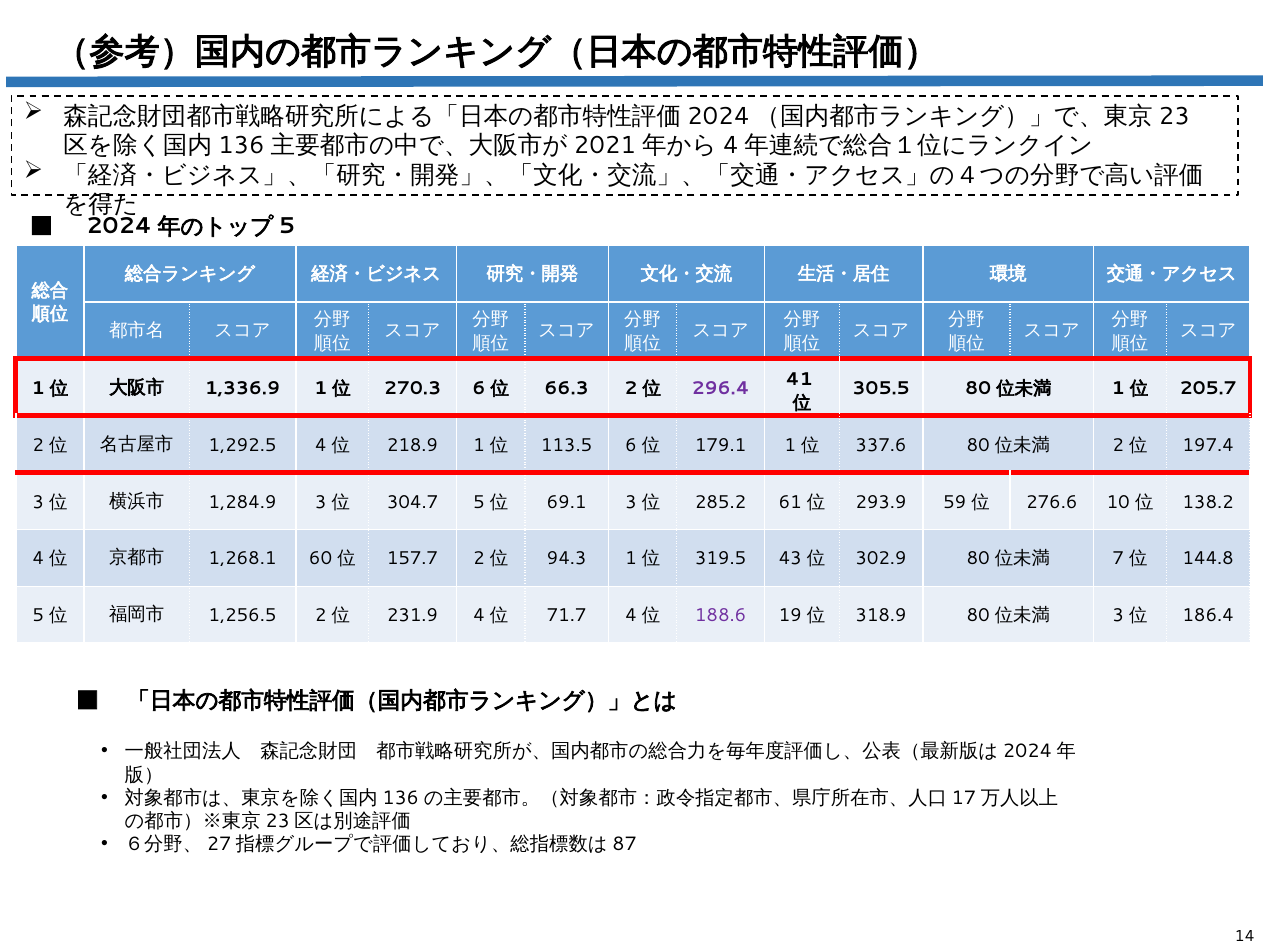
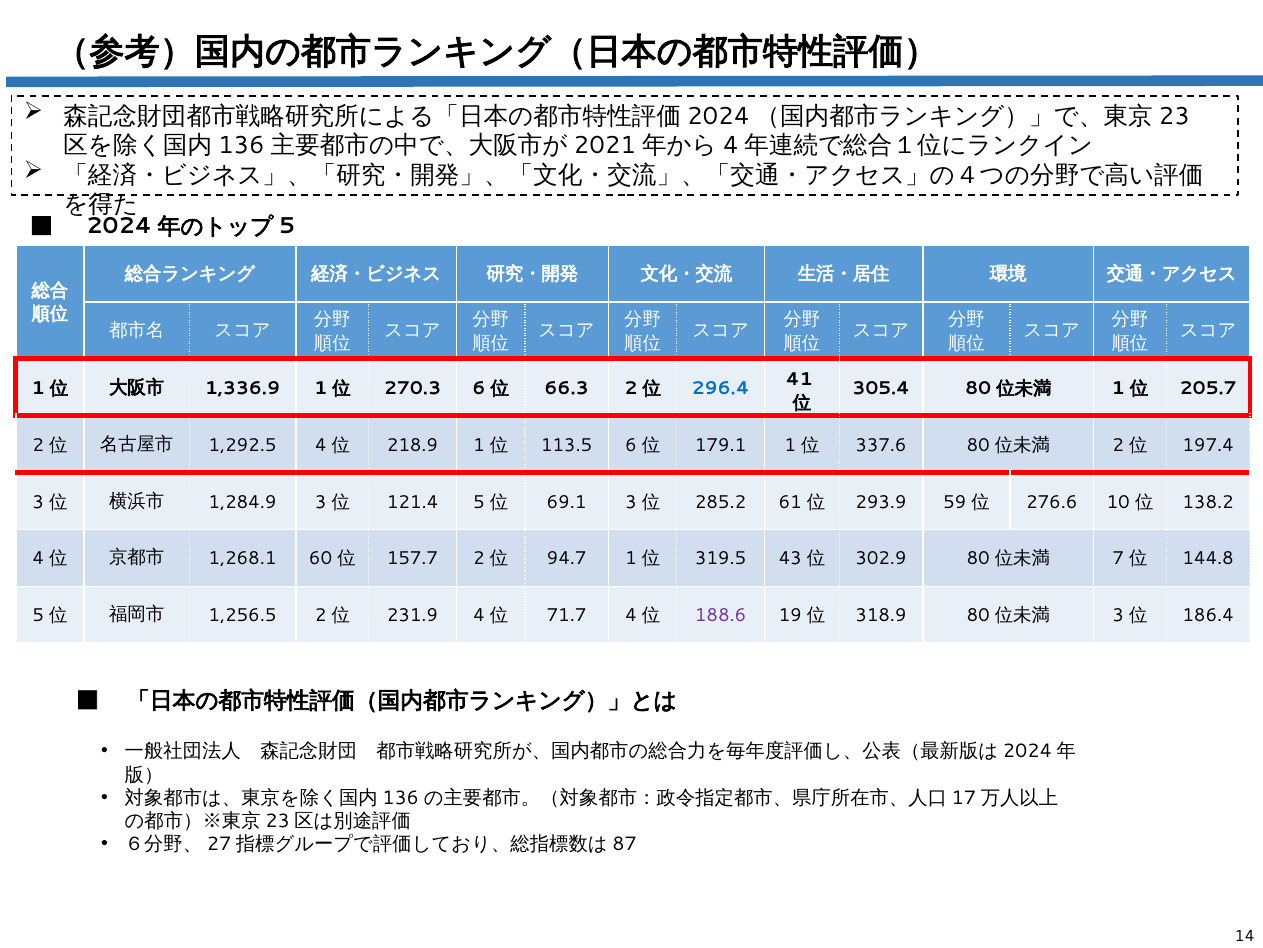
296.4 colour: purple -> blue (721, 388)
305.5: 305.5 -> 305.4 (881, 388)
304.7: 304.7 -> 121.4 (412, 502)
94.3: 94.3 -> 94.7 (567, 558)
